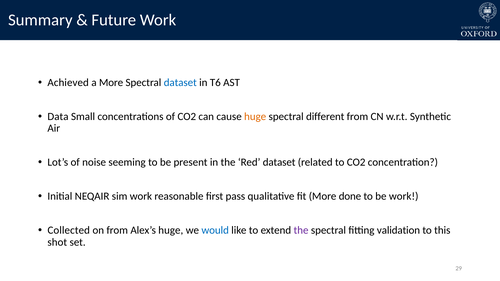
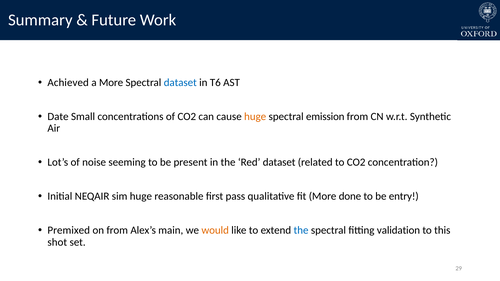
Data: Data -> Date (58, 117)
different: different -> emission (325, 117)
sim work: work -> huge (141, 197)
be work: work -> entry (404, 197)
Collected: Collected -> Premixed (69, 231)
Alex’s huge: huge -> main (171, 231)
would colour: blue -> orange (215, 231)
the colour: purple -> blue (301, 231)
